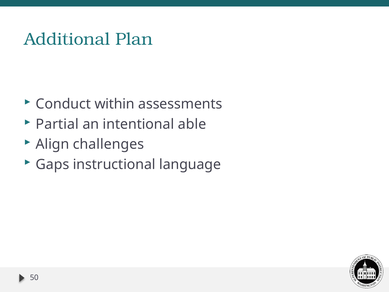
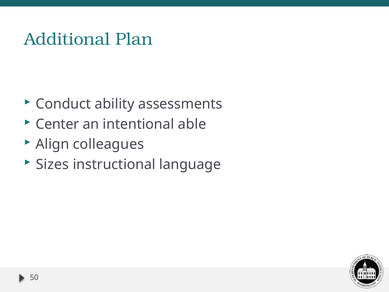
within: within -> ability (115, 104)
Partial: Partial -> Center (57, 124)
challenges: challenges -> colleagues (108, 144)
Gaps: Gaps -> Sizes (52, 164)
